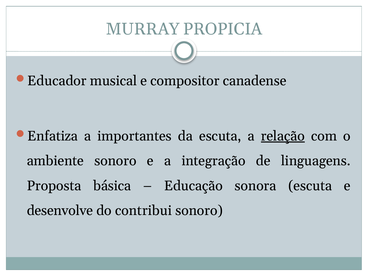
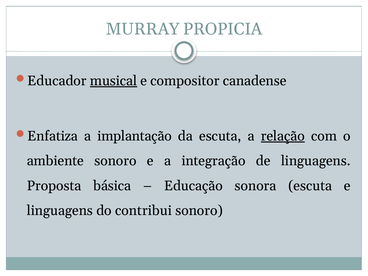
musical underline: none -> present (114, 81)
importantes: importantes -> implantação (135, 136)
desenvolve: desenvolve -> linguagens (60, 211)
